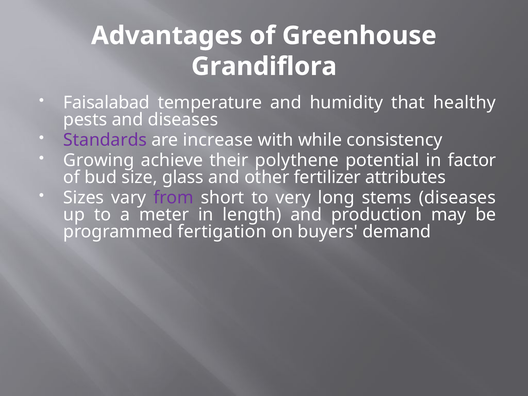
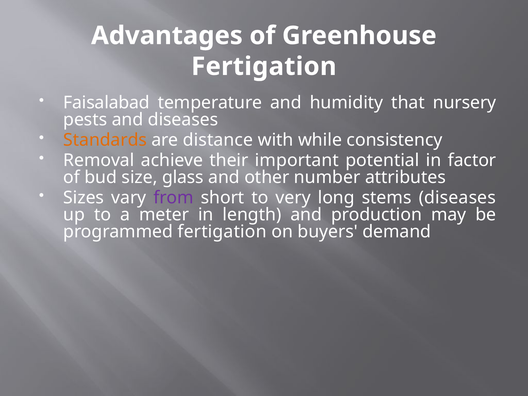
Grandiflora: Grandiflora -> Fertigation (264, 66)
healthy: healthy -> nursery (465, 103)
Standards colour: purple -> orange (105, 140)
increase: increase -> distance (218, 140)
Growing: Growing -> Removal (99, 160)
polythene: polythene -> important (297, 160)
fertilizer: fertilizer -> number (327, 177)
